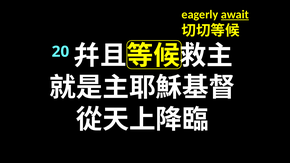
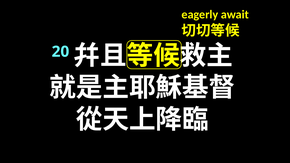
await underline: present -> none (235, 15)
